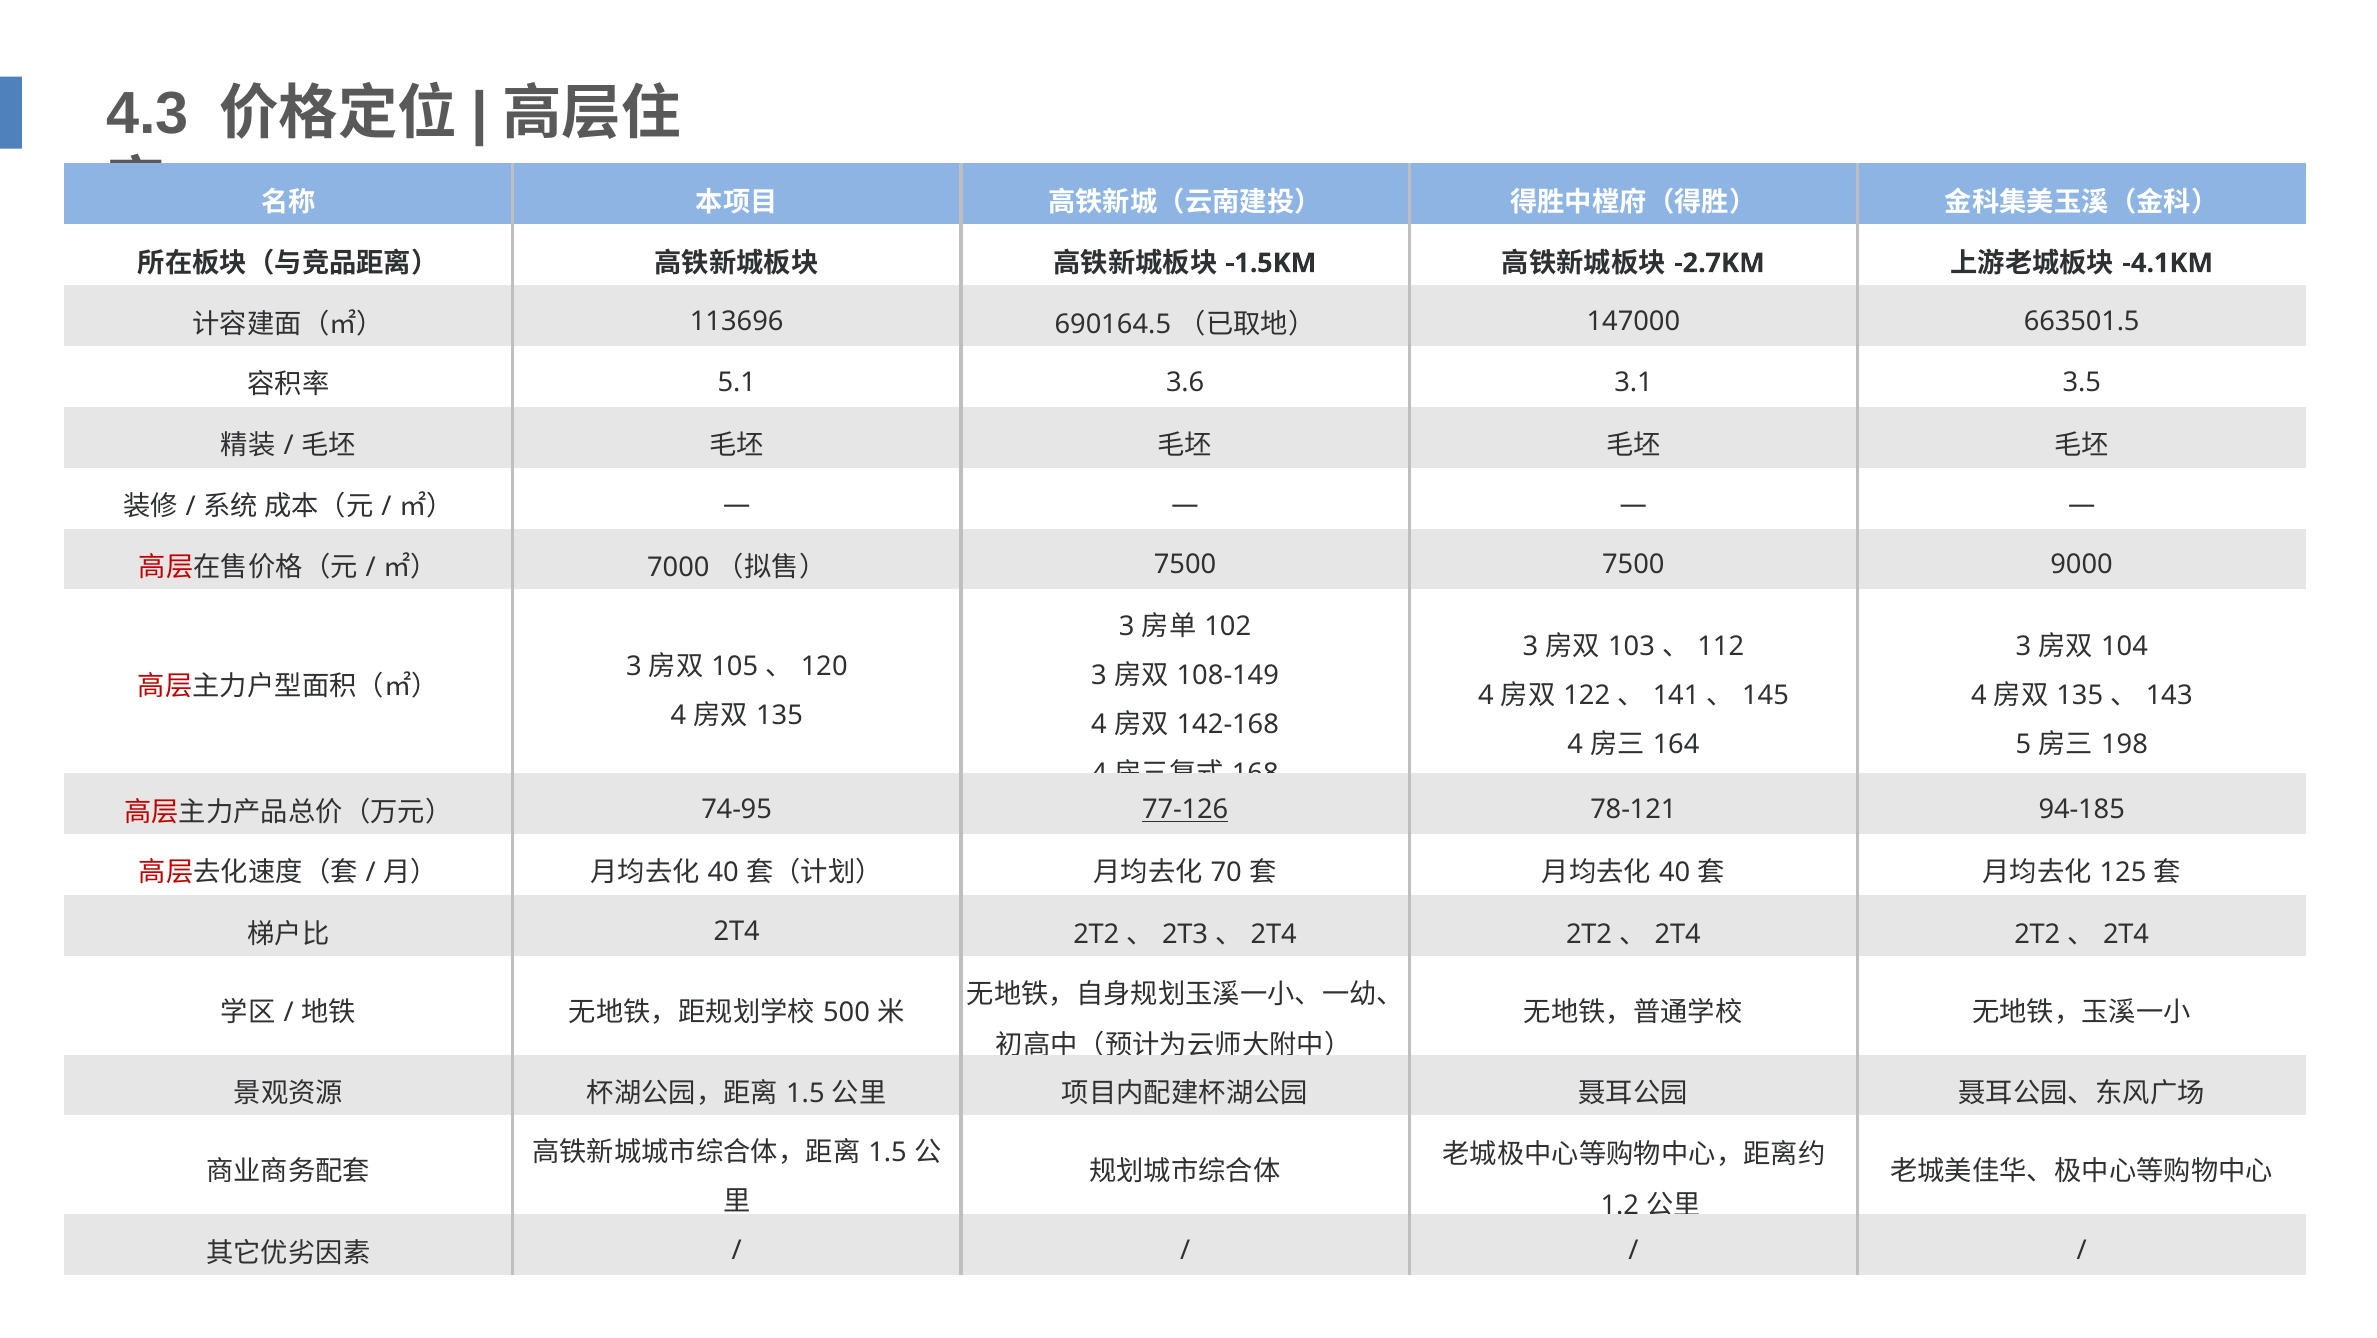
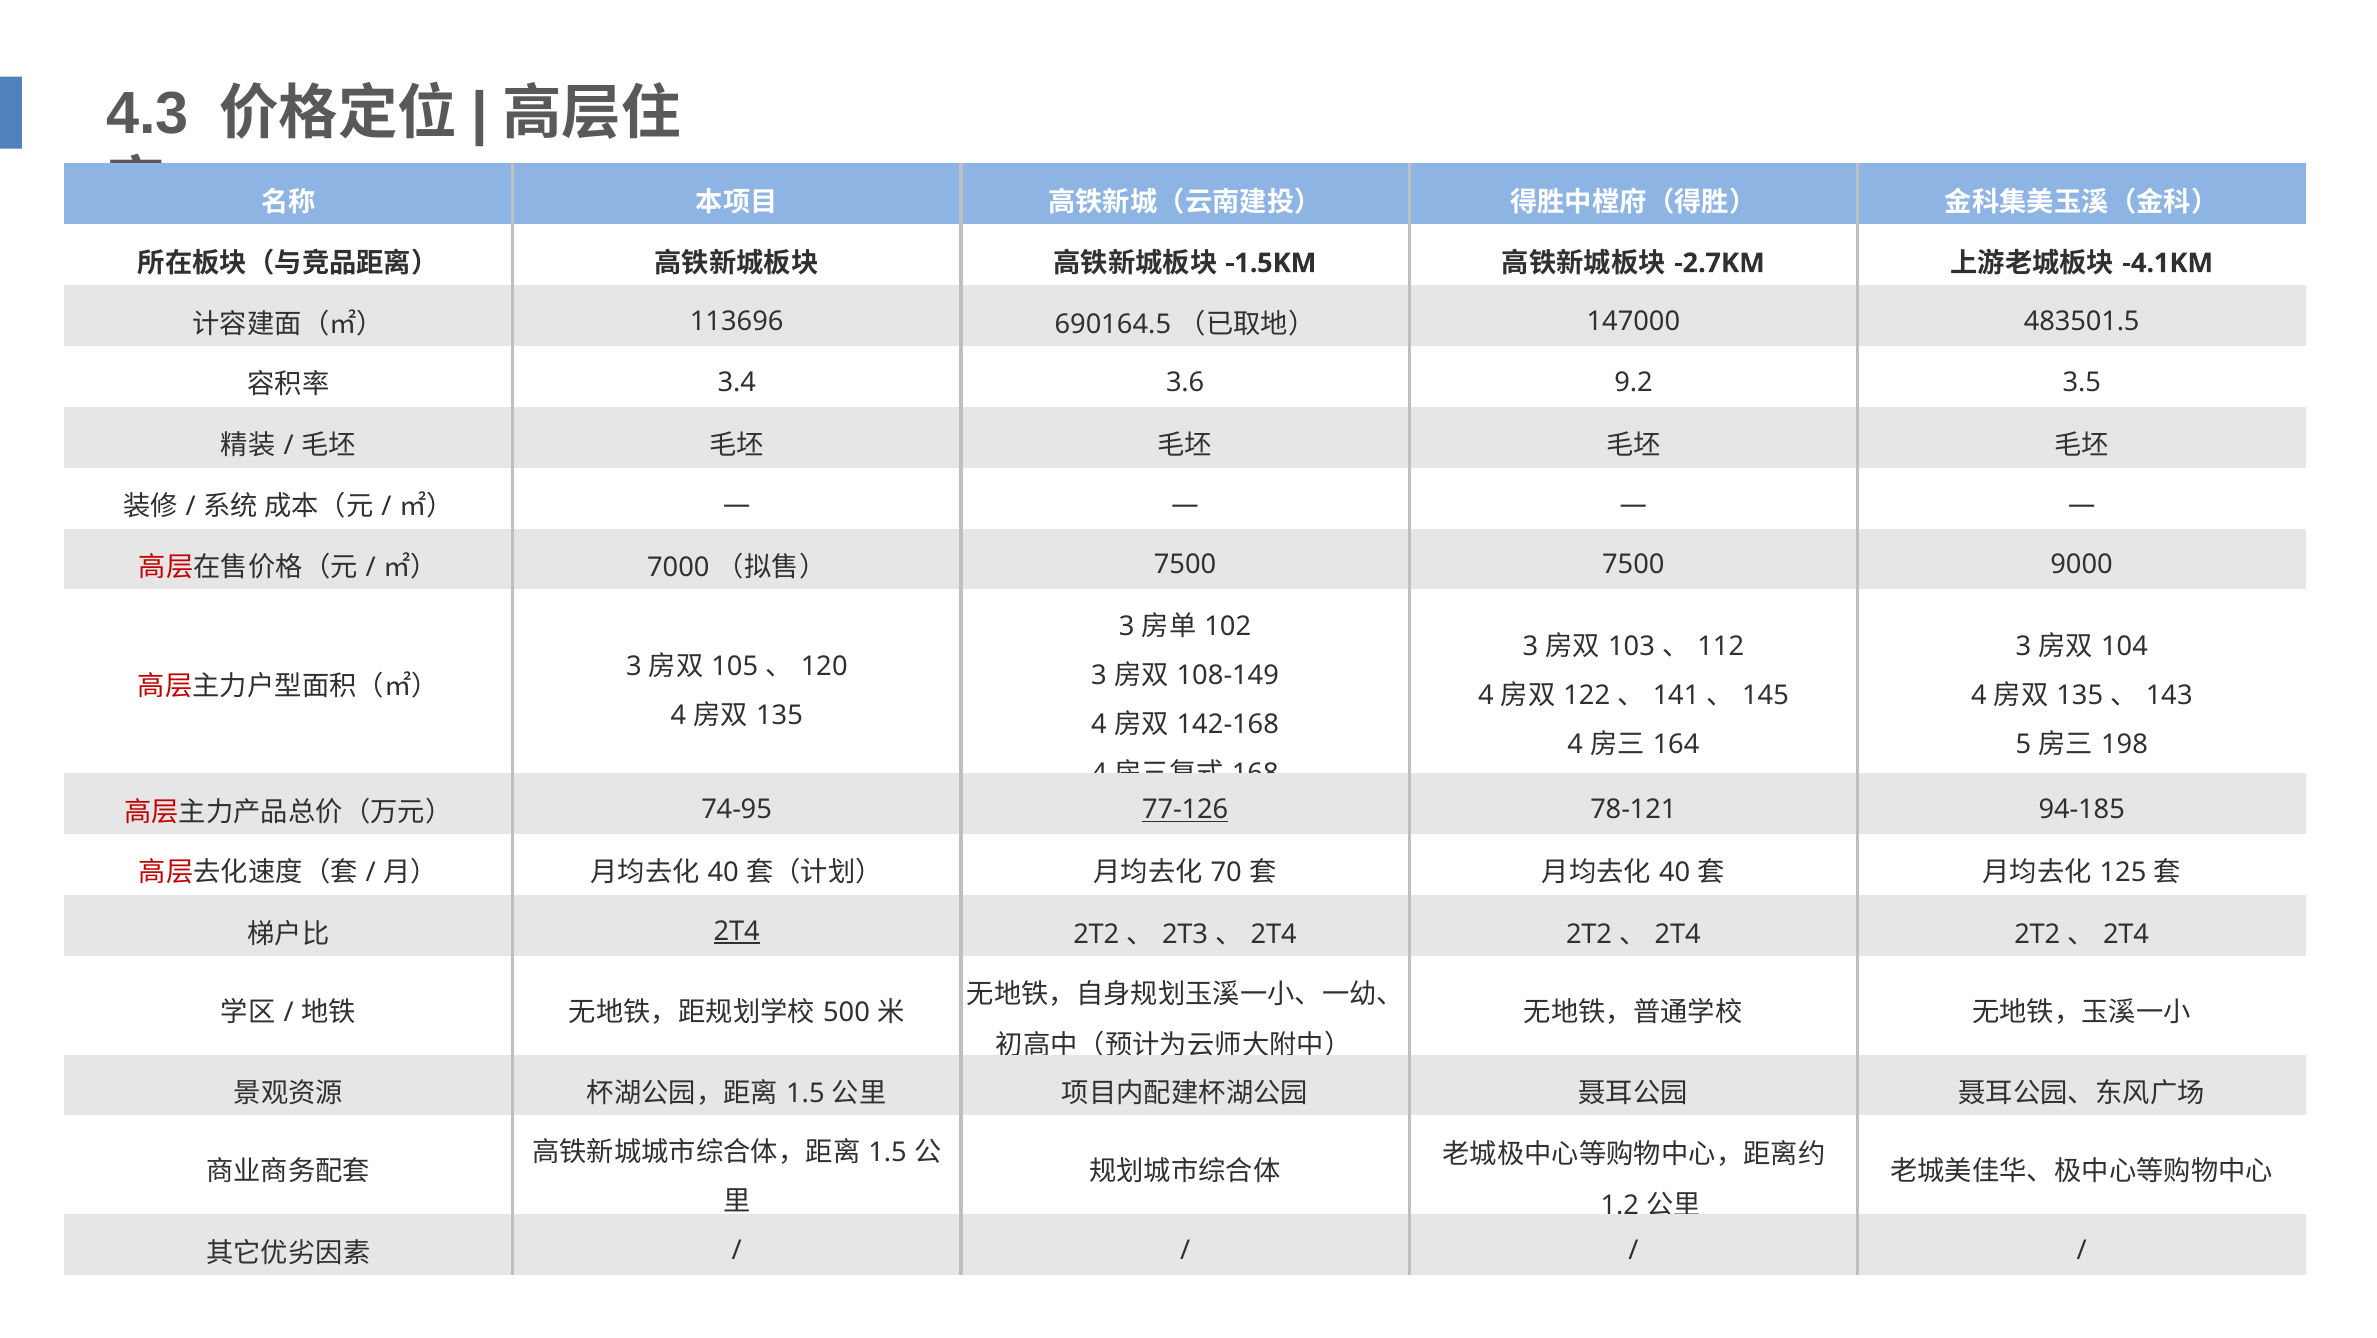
663501.5: 663501.5 -> 483501.5 (2082, 322)
5.1: 5.1 -> 3.4 (737, 382)
3.1: 3.1 -> 9.2 (1634, 382)
2T4 underline: none -> present (737, 932)
